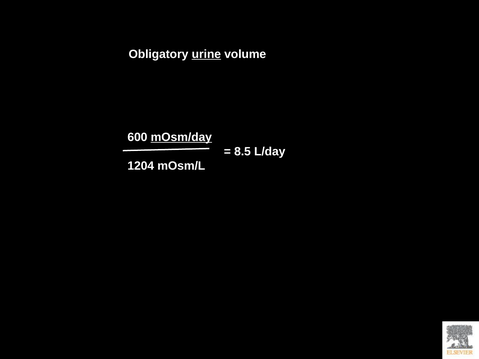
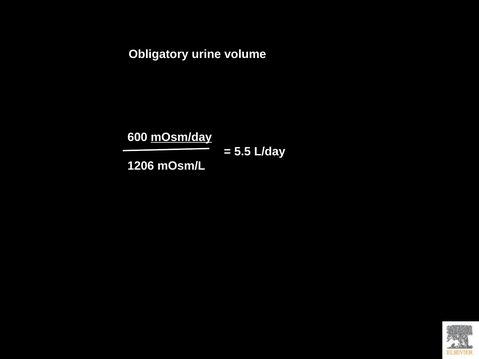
urine underline: present -> none (206, 54)
8.5: 8.5 -> 5.5 (243, 152)
1204: 1204 -> 1206 (141, 166)
